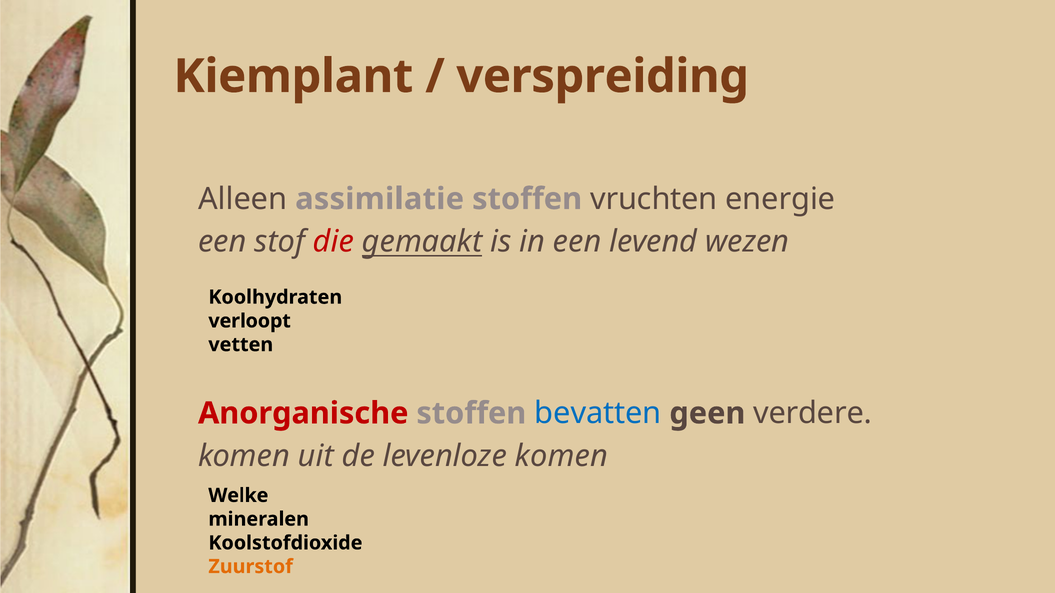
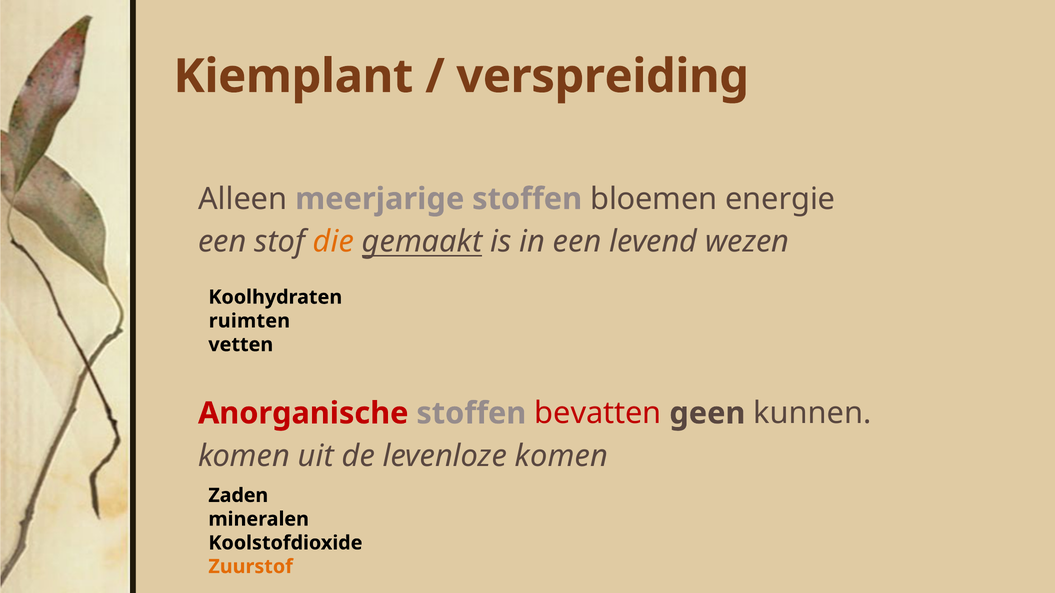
assimilatie: assimilatie -> meerjarige (380, 199)
vruchten: vruchten -> bloemen (654, 199)
die colour: red -> orange (333, 242)
verloopt: verloopt -> ruimten (249, 321)
bevatten colour: blue -> red (598, 414)
verdere: verdere -> kunnen (812, 414)
Welke: Welke -> Zaden (238, 496)
